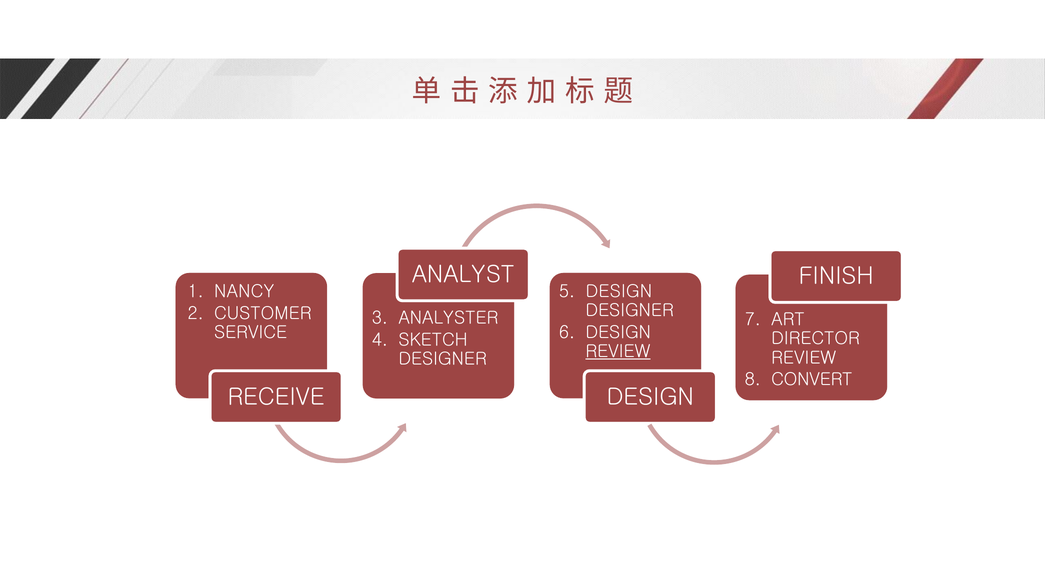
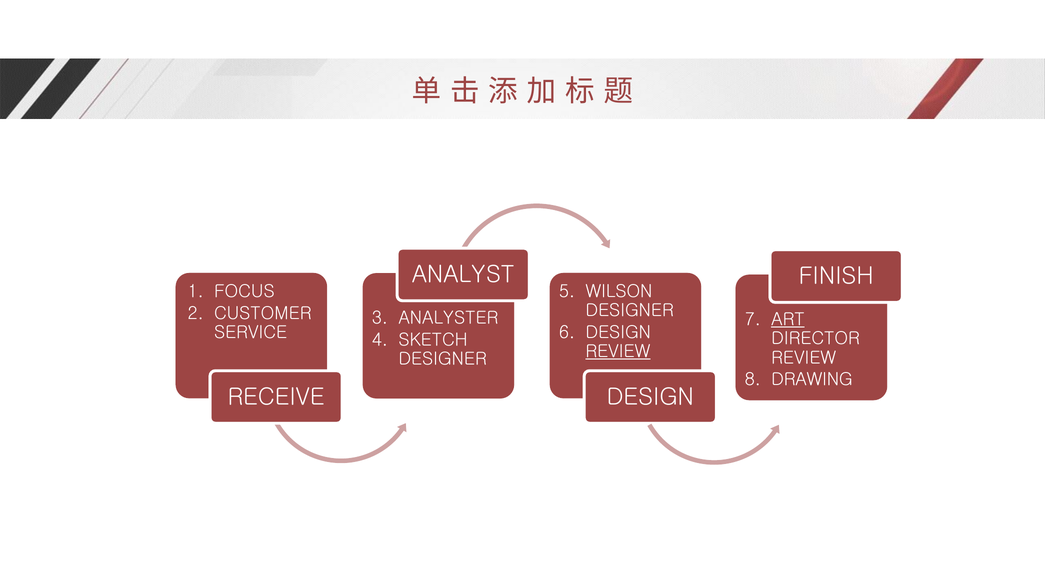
NANCY: NANCY -> FOCUS (244, 292)
DESIGN: DESIGN -> WILSON (619, 292)
ART underline: none -> present (788, 320)
CONVERT: CONVERT -> DRAWING (812, 380)
